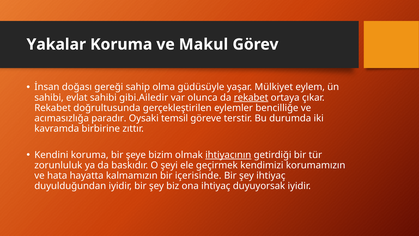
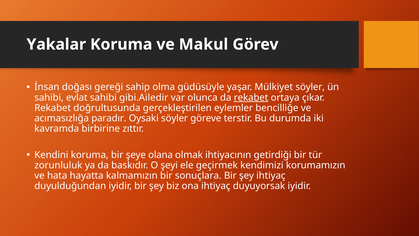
Mülkiyet eylem: eylem -> söyler (310, 87)
Oysaki temsil: temsil -> söyler (175, 118)
bizim: bizim -> olana (161, 155)
ihtiyacının underline: present -> none (228, 155)
içerisinde: içerisinde -> sonuçlara (198, 175)
